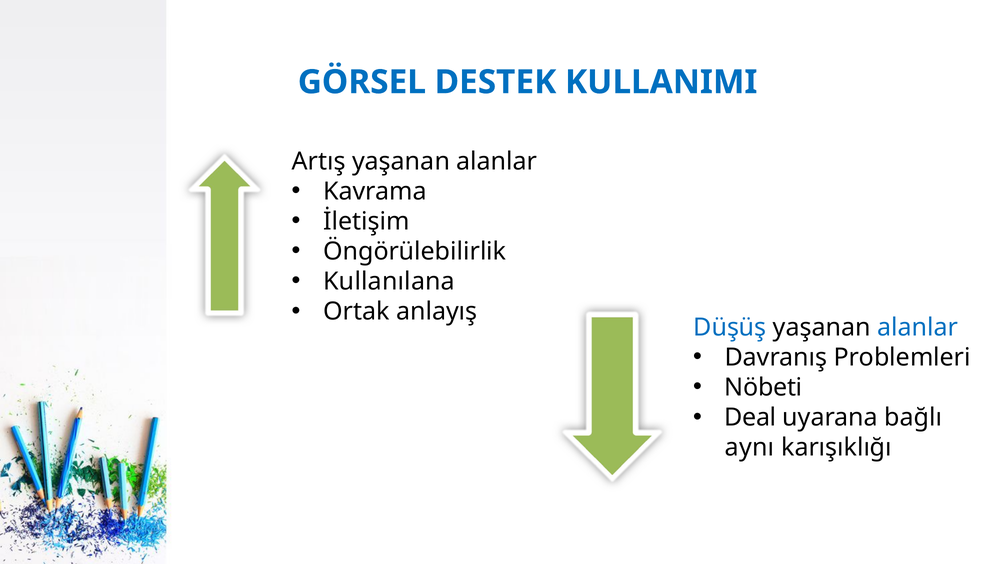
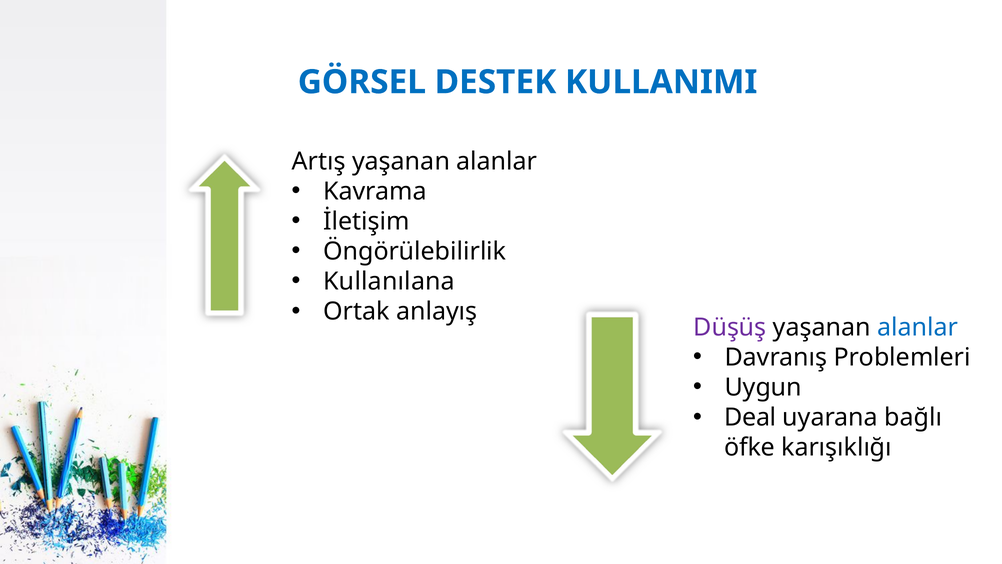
Düşüş colour: blue -> purple (730, 327)
Nöbeti: Nöbeti -> Uygun (763, 387)
aynı: aynı -> öfke (750, 447)
